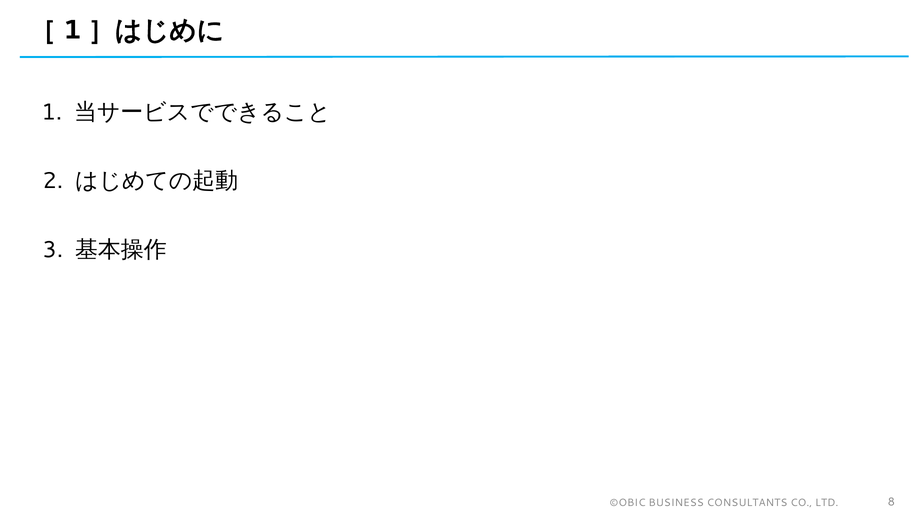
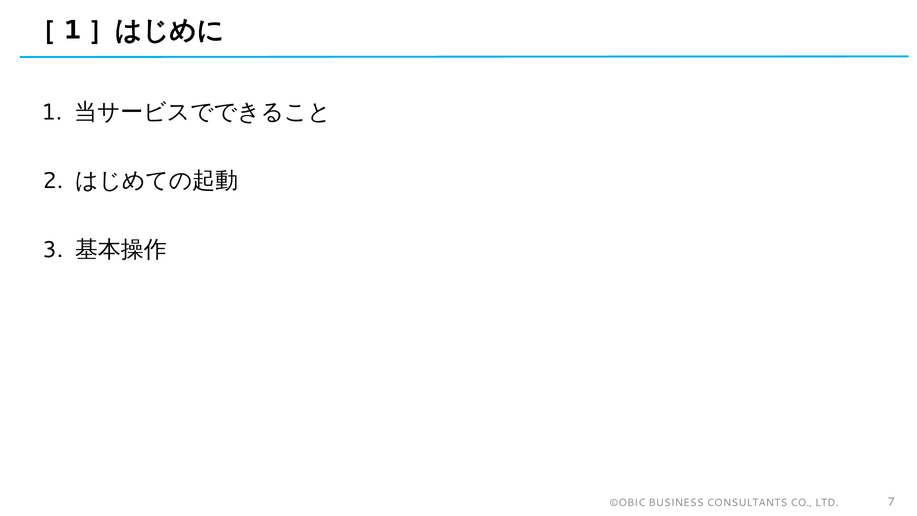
8: 8 -> 7 (891, 502)
